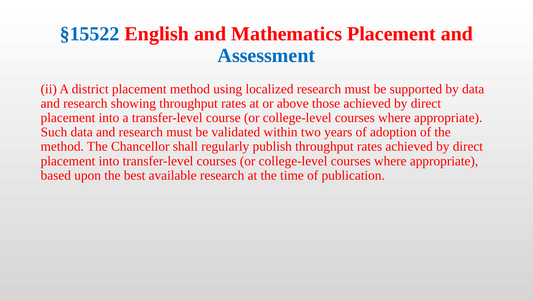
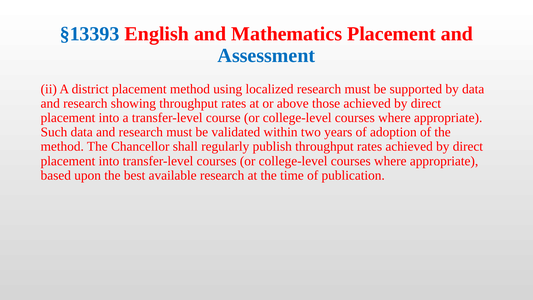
§15522: §15522 -> §13393 (90, 34)
